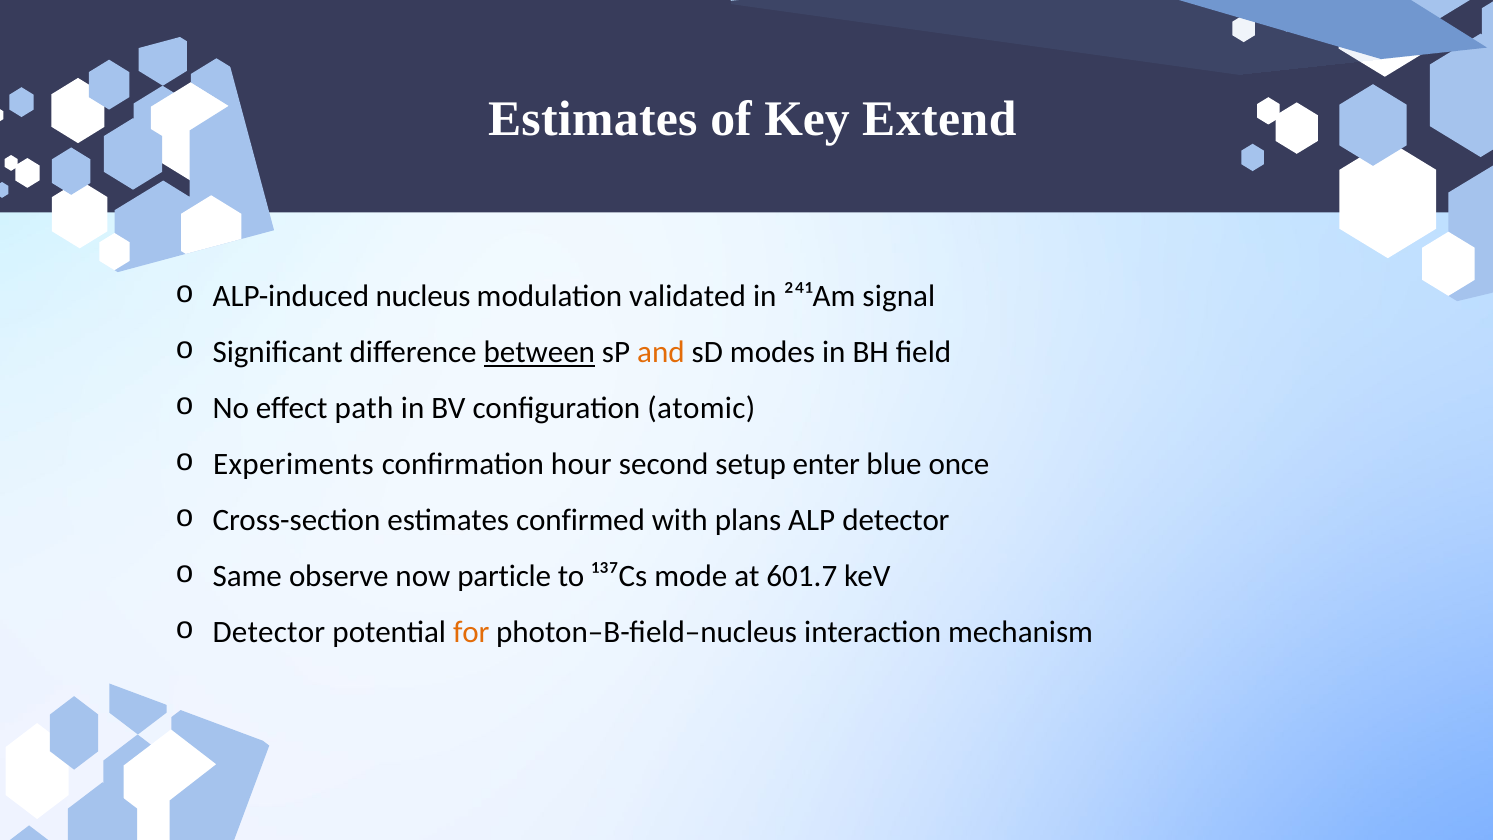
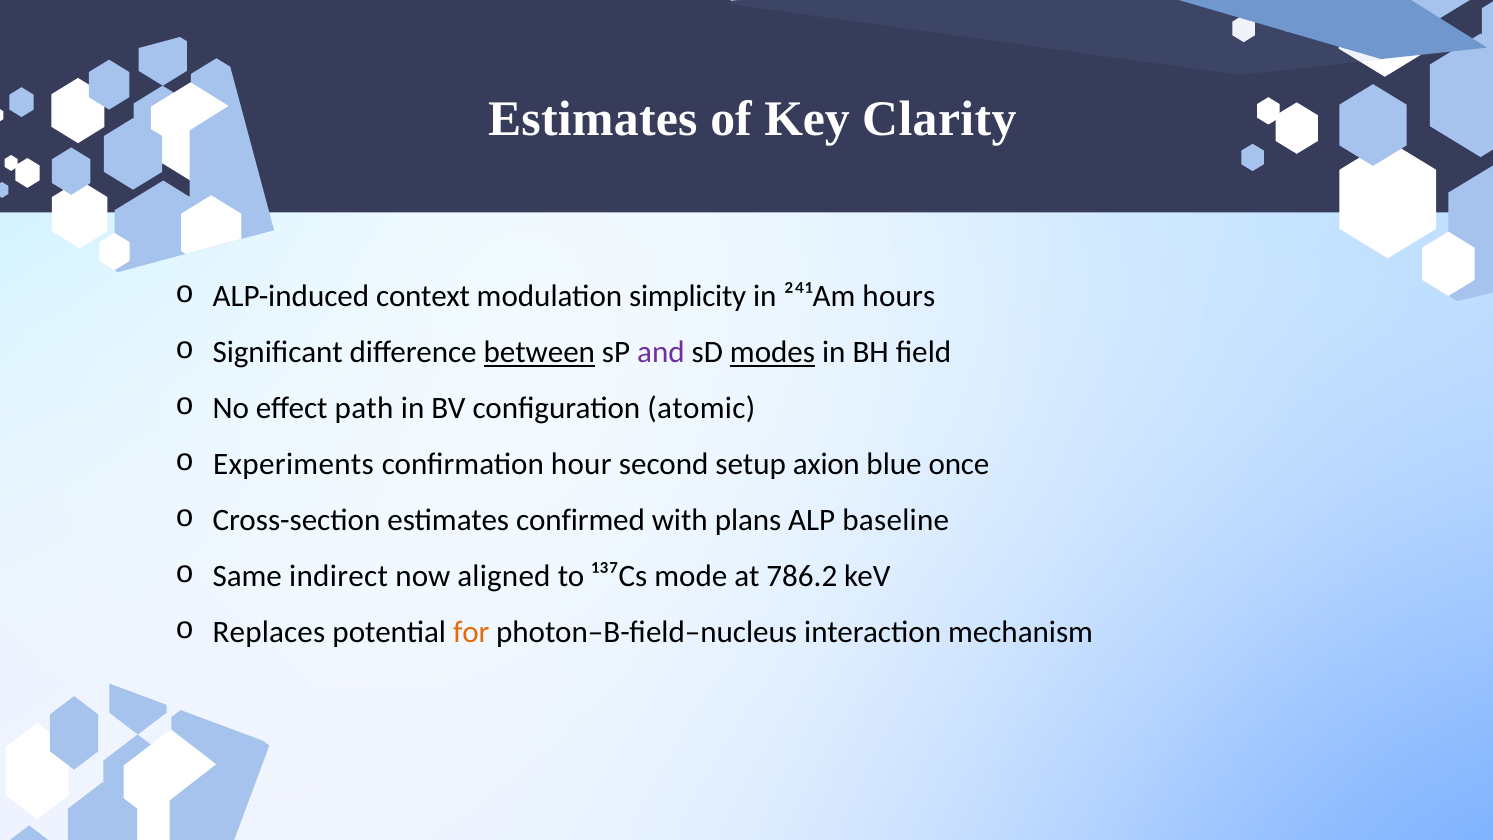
Extend: Extend -> Clarity (939, 119)
nucleus: nucleus -> context (423, 297)
validated: validated -> simplicity (688, 297)
signal: signal -> hours (899, 297)
and colour: orange -> purple (661, 353)
modes underline: none -> present (773, 353)
enter: enter -> axion (826, 465)
ALP detector: detector -> baseline (896, 521)
observe: observe -> indirect (339, 577)
particle: particle -> aligned (504, 577)
601.7: 601.7 -> 786.2 (802, 577)
Detector: Detector -> Replaces (269, 632)
